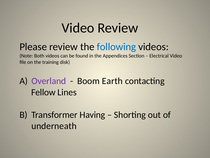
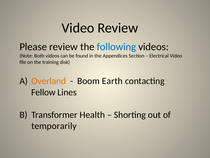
Overland colour: purple -> orange (49, 81)
Having: Having -> Health (92, 114)
underneath: underneath -> temporarily (54, 126)
